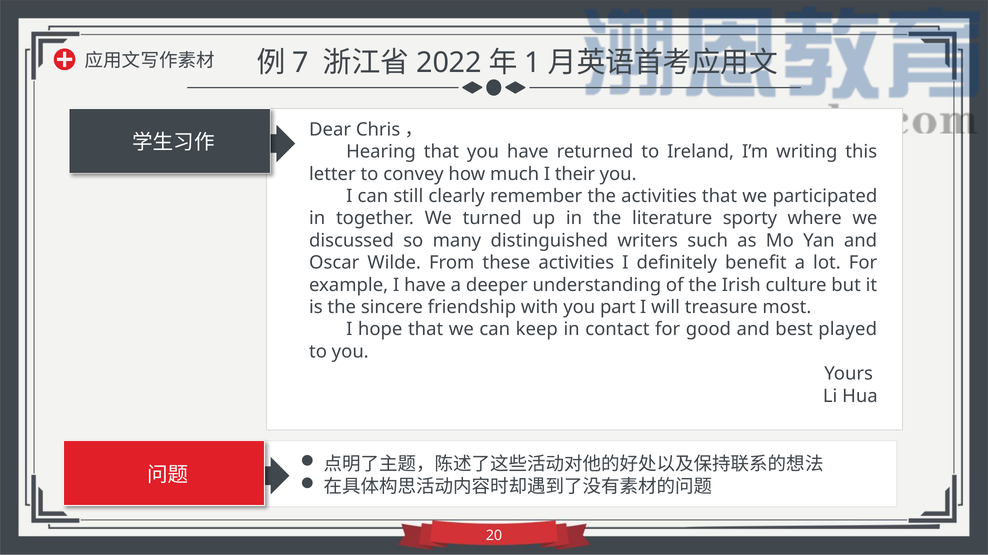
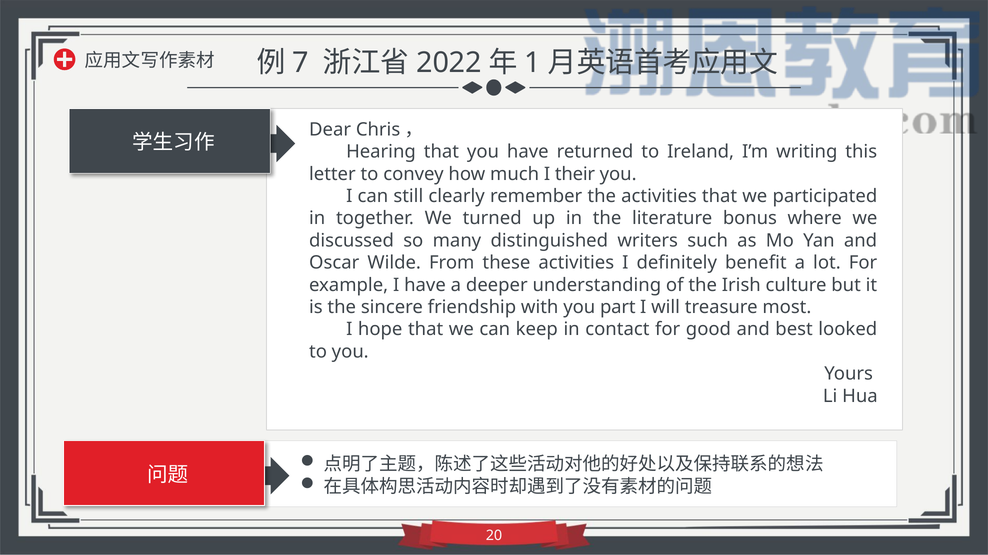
sporty: sporty -> bonus (750, 219)
played: played -> looked (848, 330)
